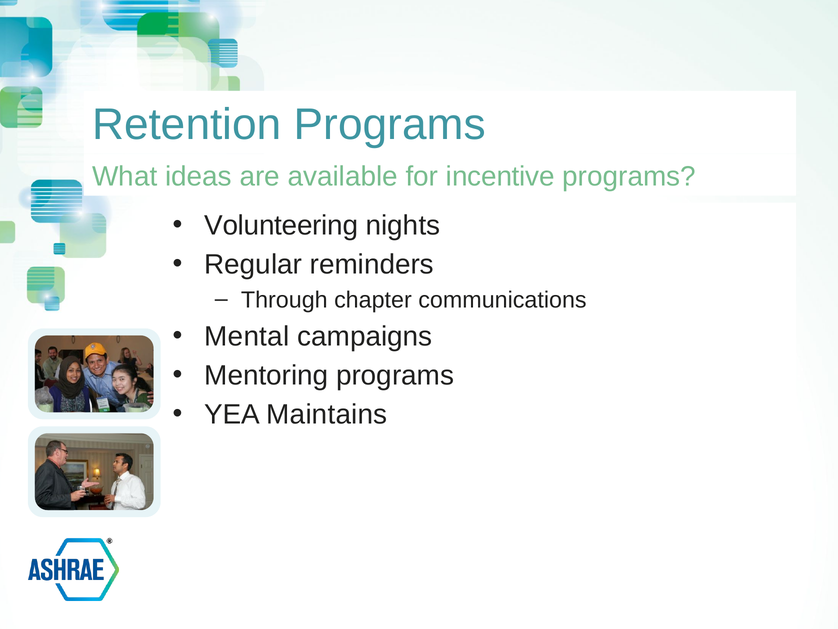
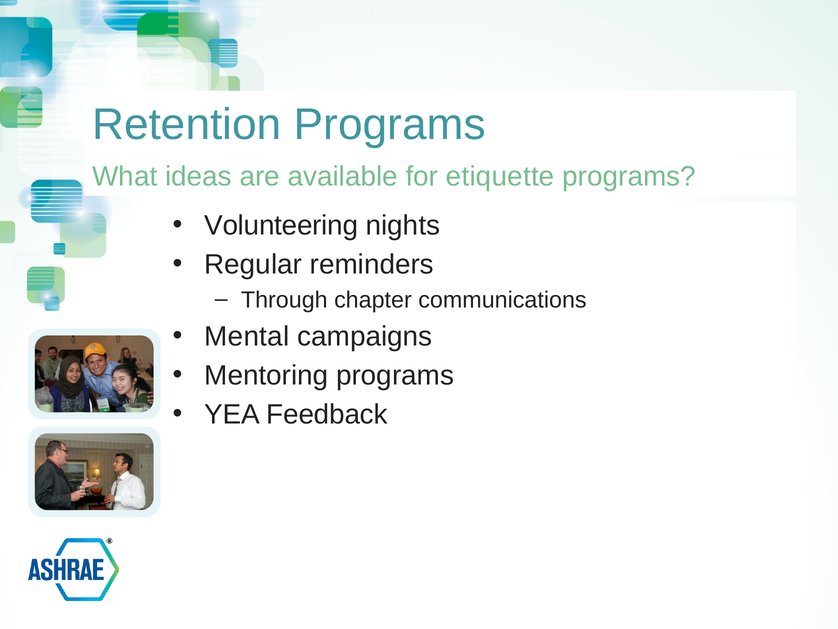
incentive: incentive -> etiquette (500, 177)
Maintains: Maintains -> Feedback (327, 414)
